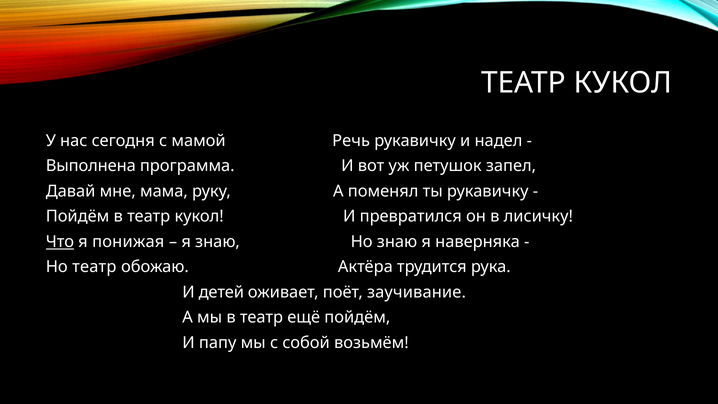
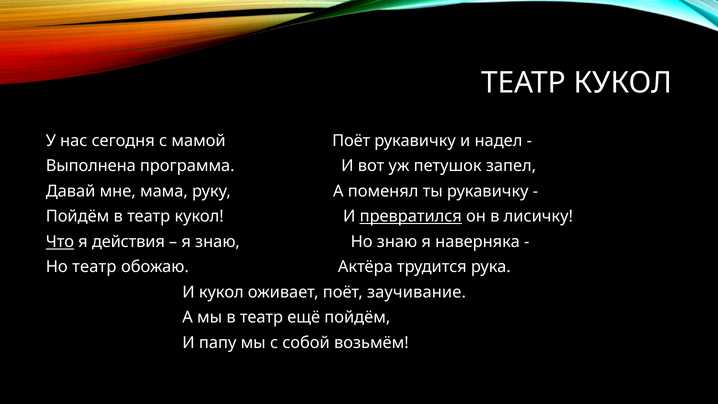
мамой Речь: Речь -> Поёт (351, 141)
превратился underline: none -> present (411, 216)
понижая: понижая -> действия (128, 242)
И детей: детей -> кукол (221, 292)
